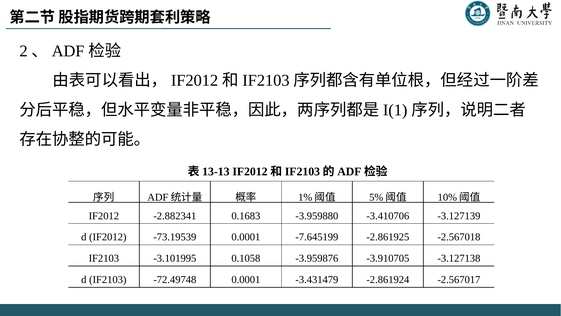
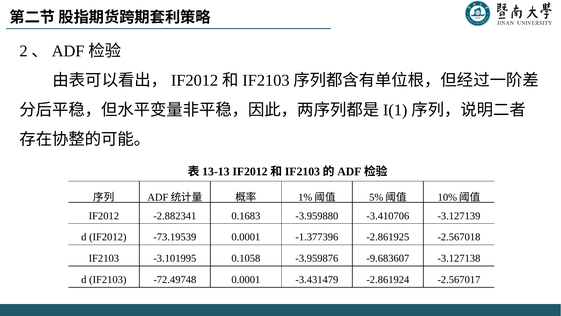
-7.645199: -7.645199 -> -1.377396 (317, 237)
-3.910705: -3.910705 -> -9.683607 (388, 258)
